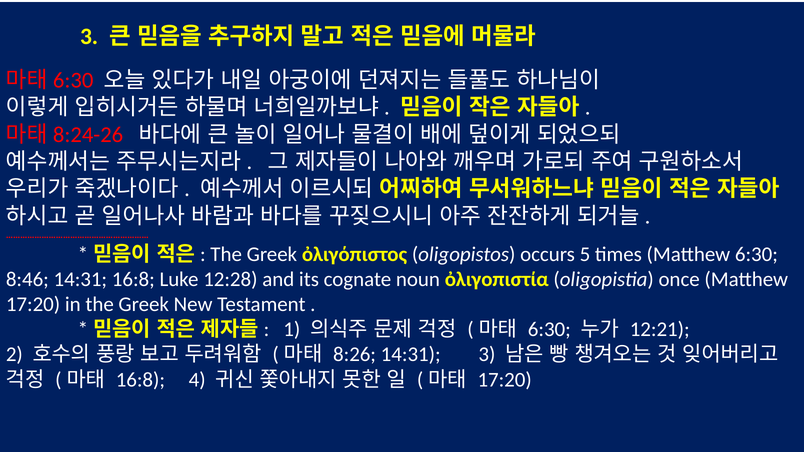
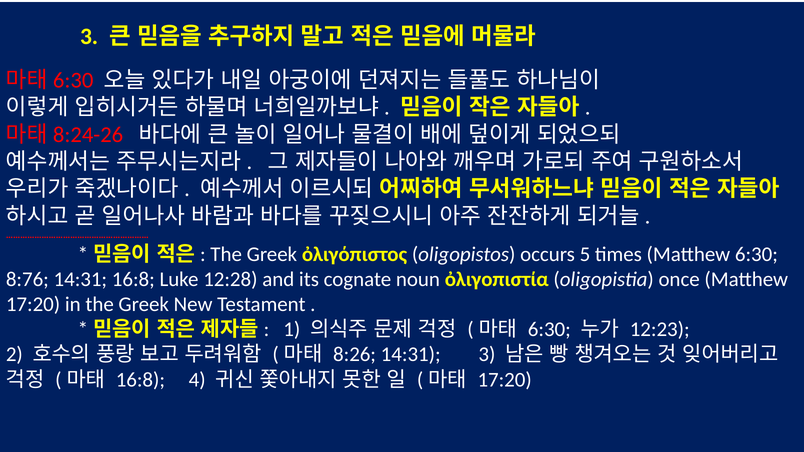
8:46: 8:46 -> 8:76 (27, 279)
12:21: 12:21 -> 12:23 (660, 330)
